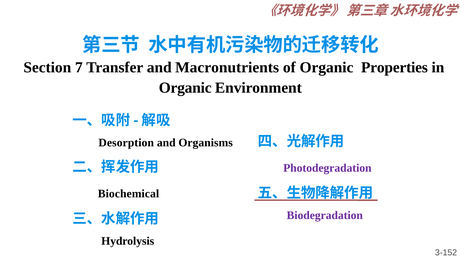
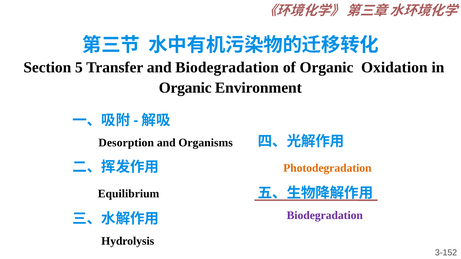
7: 7 -> 5 (79, 68)
and Macronutrients: Macronutrients -> Biodegradation (227, 68)
Properties: Properties -> Oxidation (394, 68)
Photodegradation colour: purple -> orange (327, 168)
Biochemical: Biochemical -> Equilibrium (129, 194)
